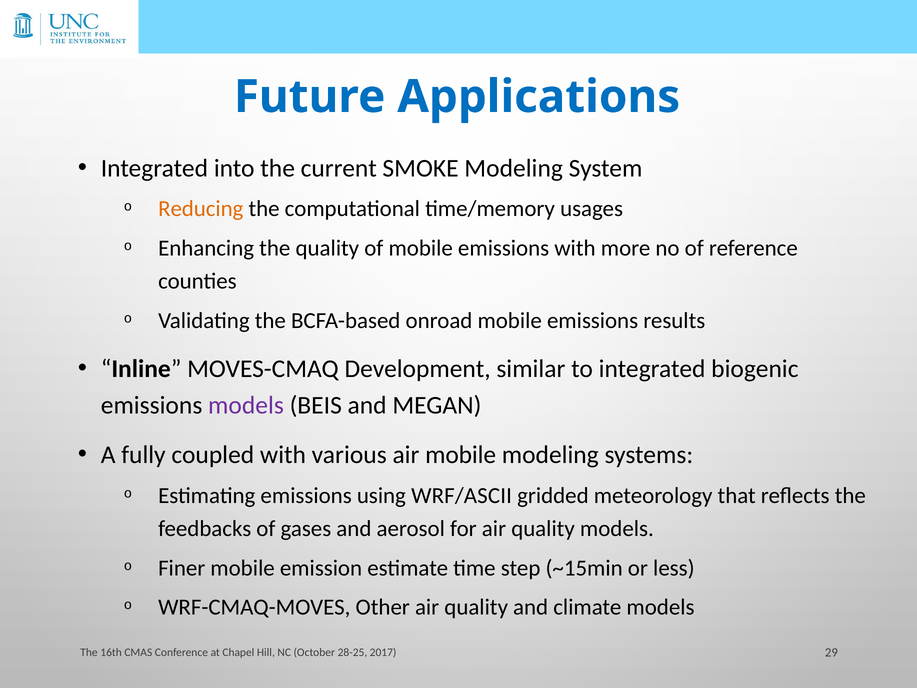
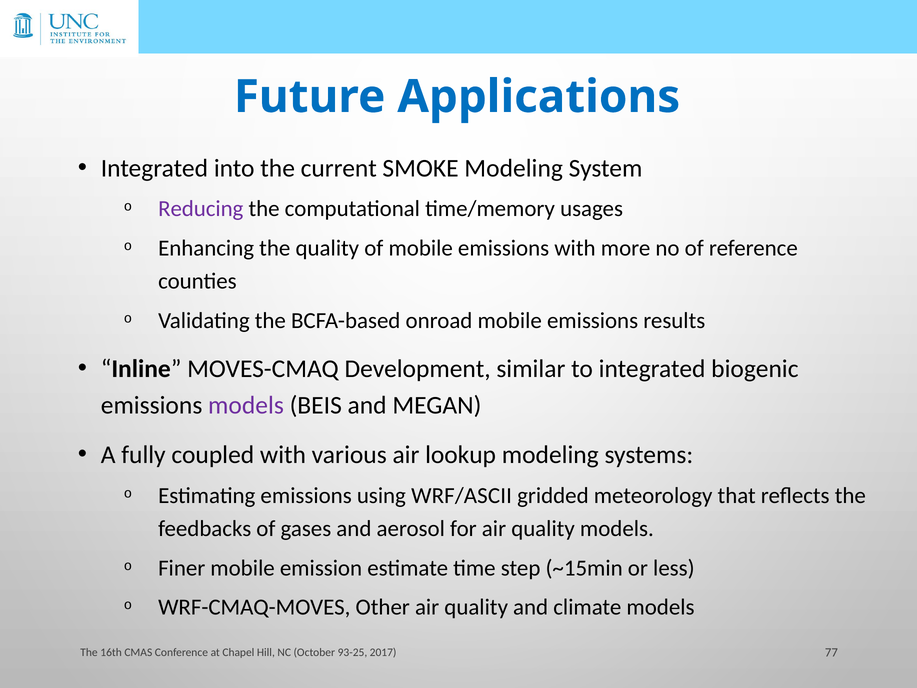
Reducing colour: orange -> purple (201, 209)
air mobile: mobile -> lookup (461, 455)
28-25: 28-25 -> 93-25 (352, 652)
29: 29 -> 77 (831, 652)
